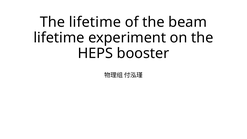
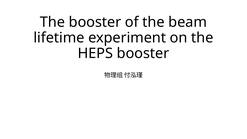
The lifetime: lifetime -> booster (95, 22)
